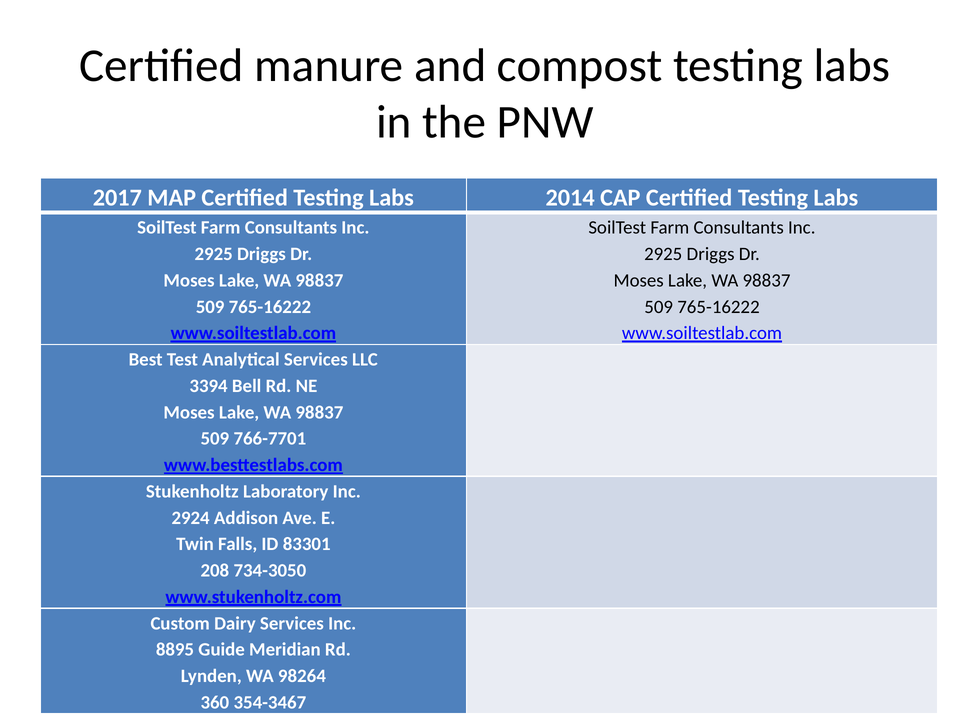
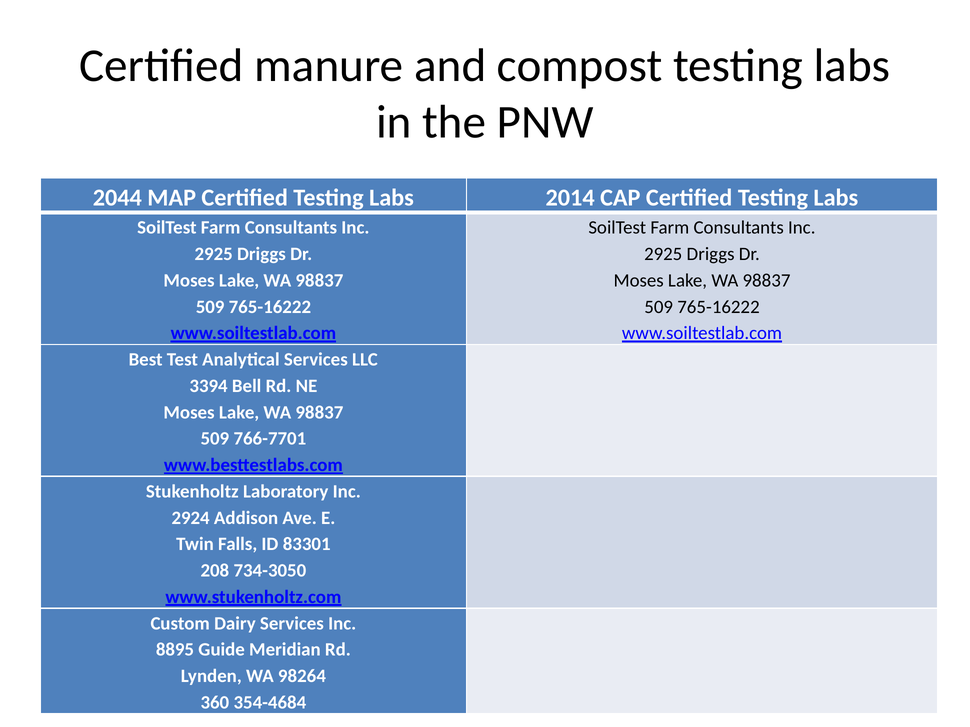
2017: 2017 -> 2044 (117, 198)
354-3467: 354-3467 -> 354-4684 (270, 703)
